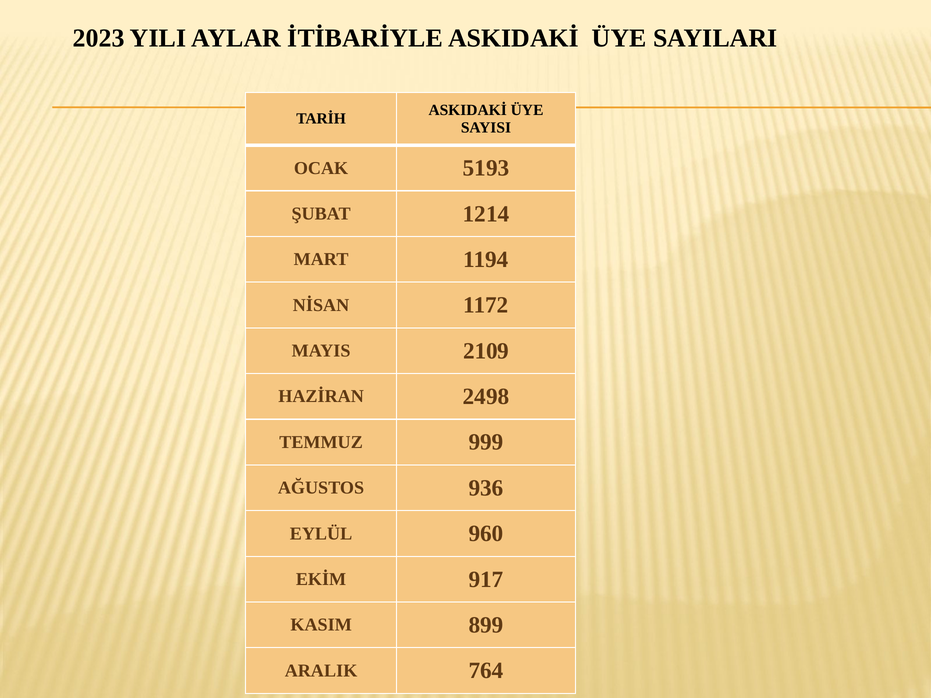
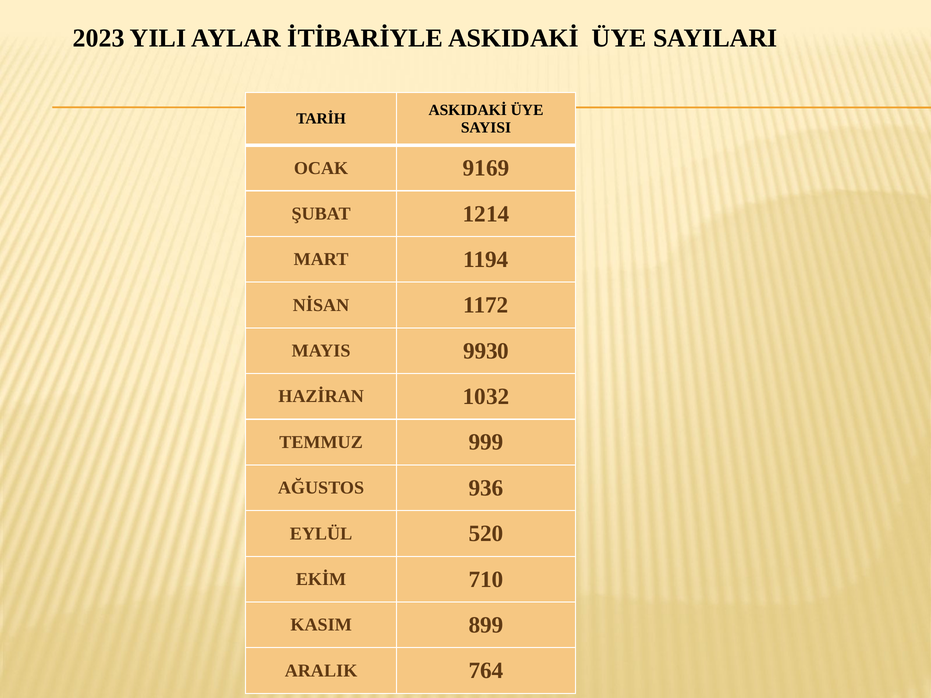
5193: 5193 -> 9169 (486, 168)
2109: 2109 -> 9930 (486, 351)
2498: 2498 -> 1032 (486, 397)
960: 960 -> 520 (486, 534)
917: 917 -> 710 (486, 580)
